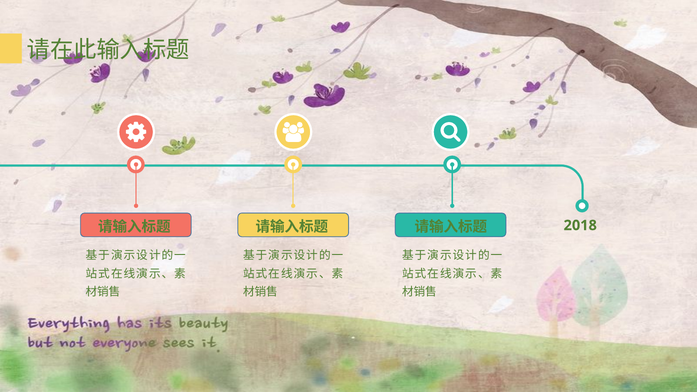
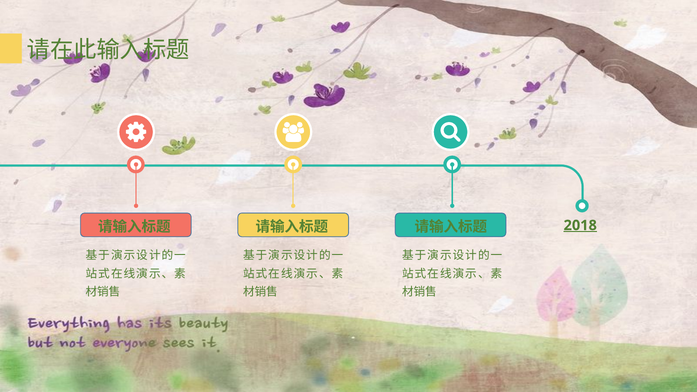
2018 underline: none -> present (580, 225)
